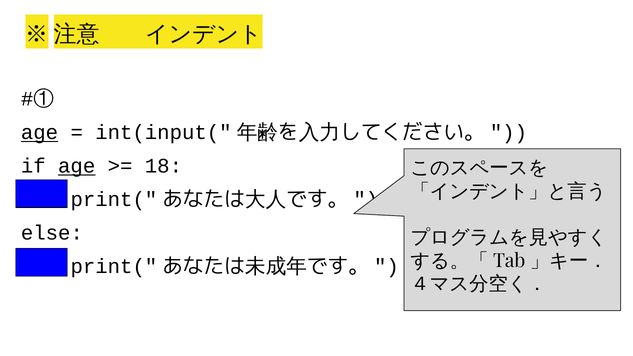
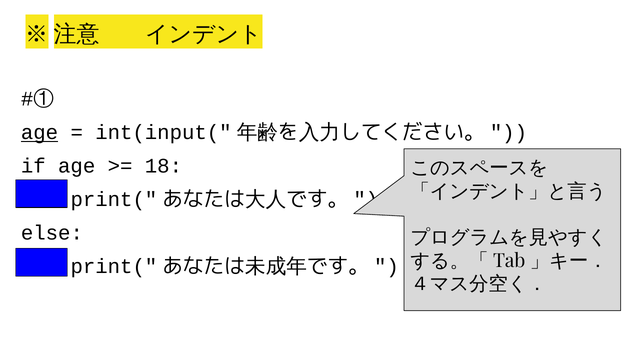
age underline: present -> none (77, 166)
